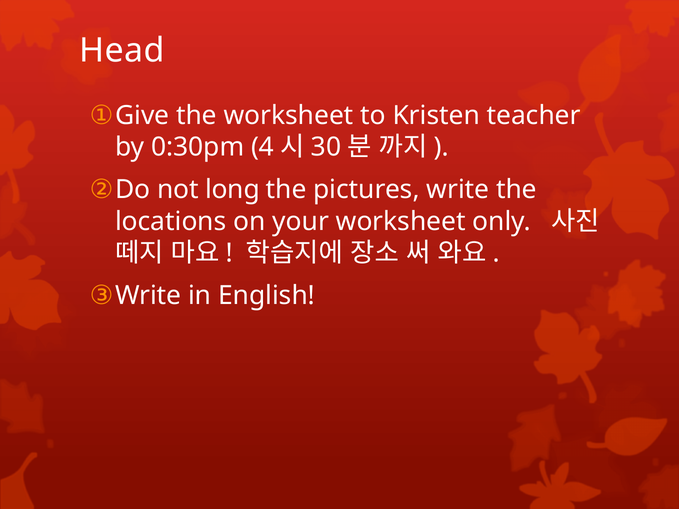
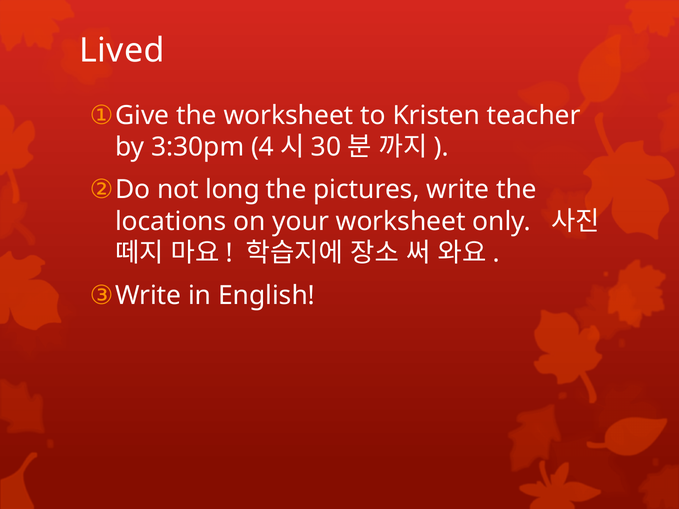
Head: Head -> Lived (122, 51)
0:30pm: 0:30pm -> 3:30pm (198, 147)
